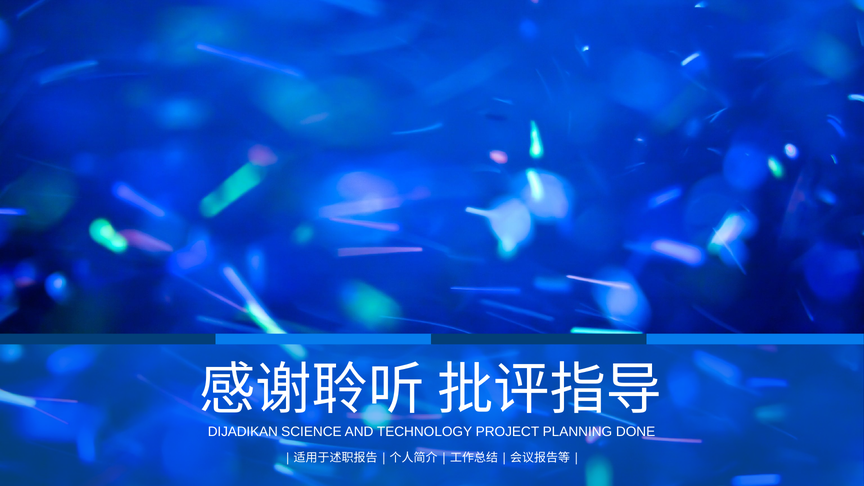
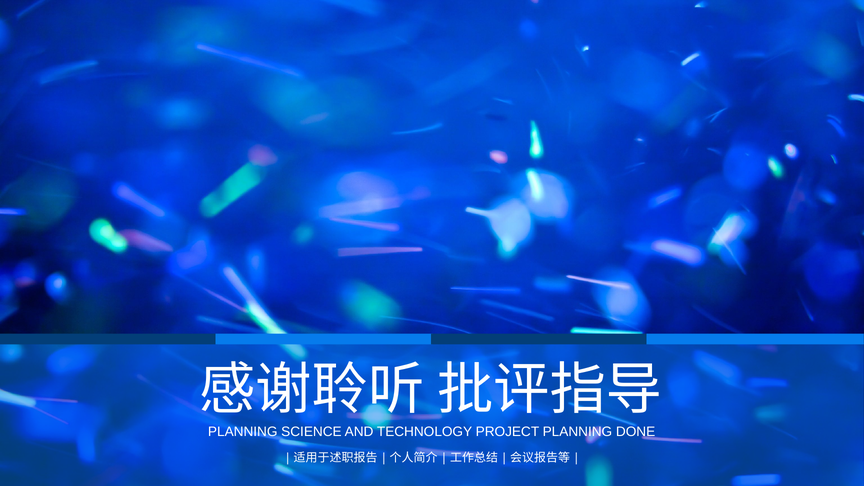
DIJADIKAN: DIJADIKAN -> PLANNING (243, 432)
